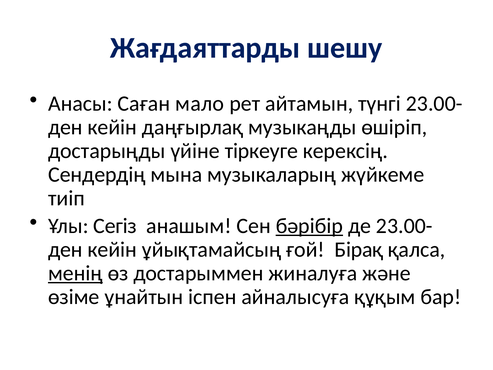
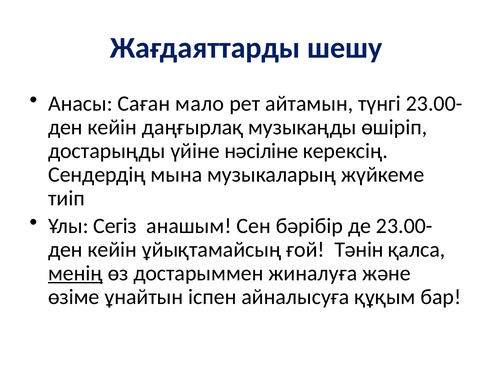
тіркеуге: тіркеуге -> нәсіліне (261, 151)
бәрібір underline: present -> none (309, 226)
Бірақ: Бірақ -> Тәнiн (359, 249)
